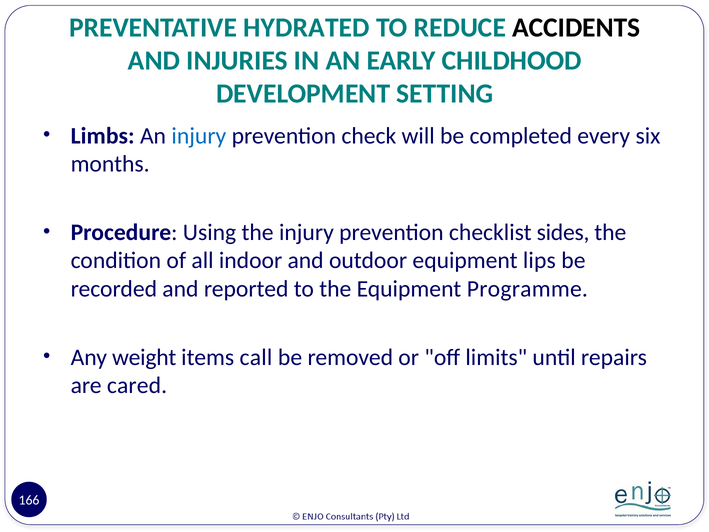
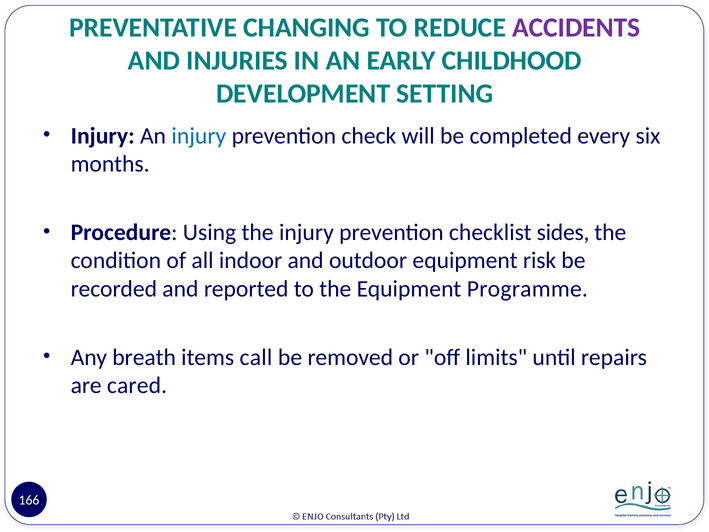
HYDRATED: HYDRATED -> CHANGING (307, 27)
ACCIDENTS colour: black -> purple (576, 27)
Limbs: Limbs -> Injury (103, 136)
lips: lips -> risk (540, 261)
weight: weight -> breath (144, 357)
